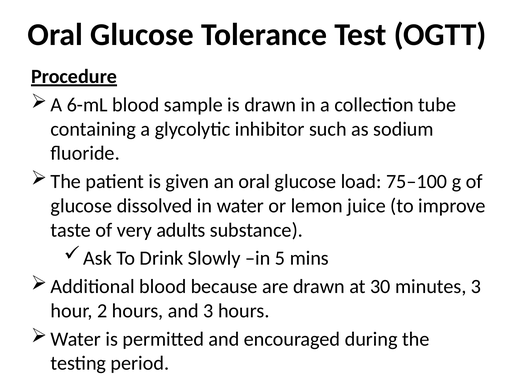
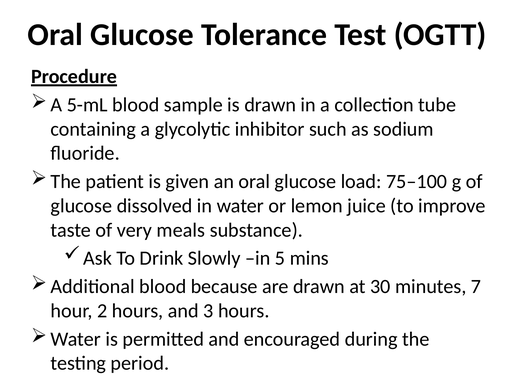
6-mL: 6-mL -> 5-mL (87, 105)
adults: adults -> meals (181, 230)
minutes 3: 3 -> 7 (476, 287)
